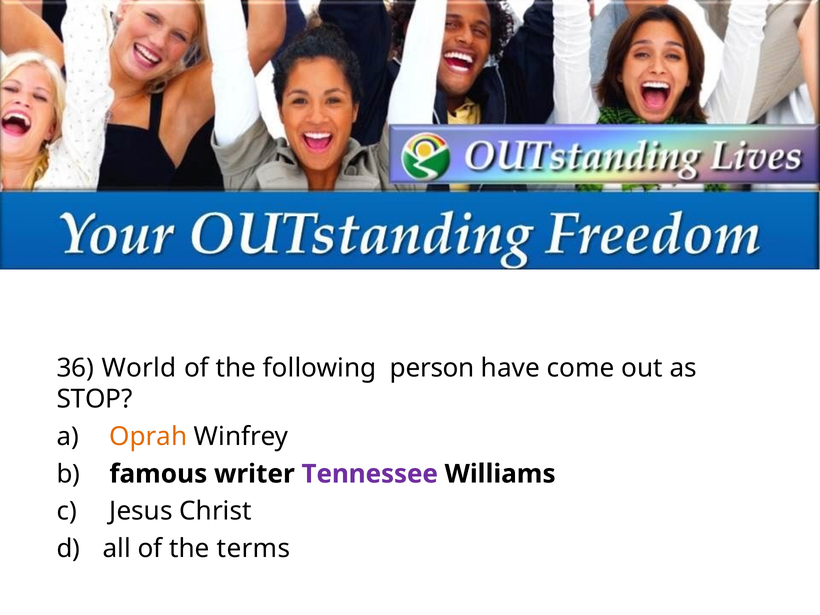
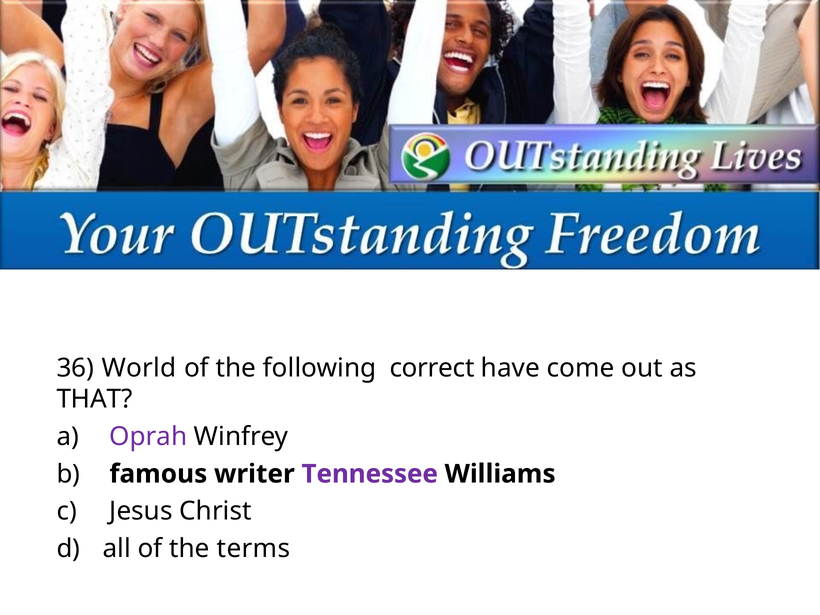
person: person -> correct (432, 368)
STOP: STOP -> THAT (94, 399)
Oprah colour: orange -> purple (148, 437)
